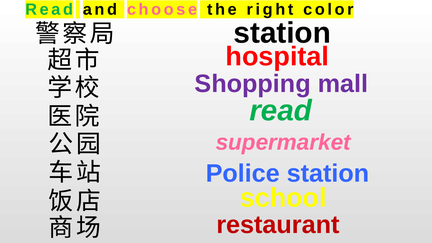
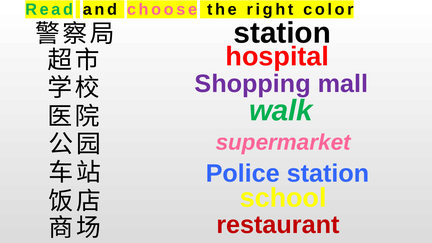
read: read -> walk (281, 111)
